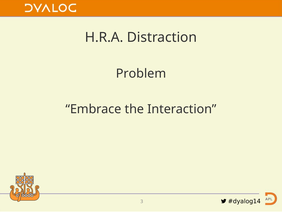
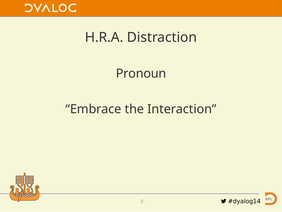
Problem: Problem -> Pronoun (141, 73)
